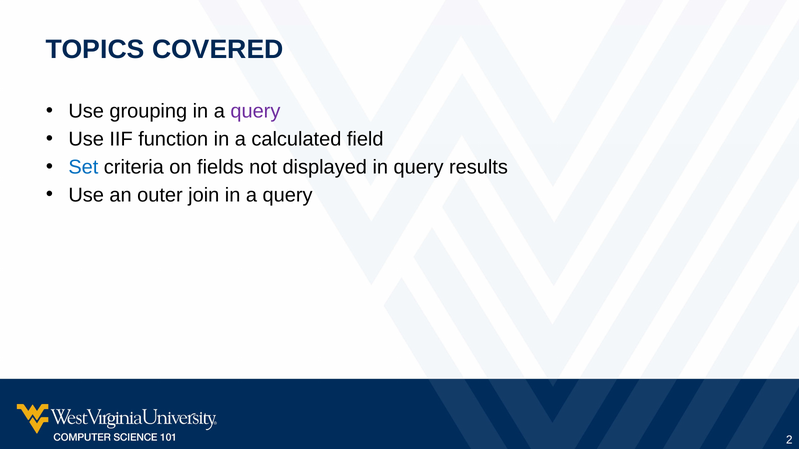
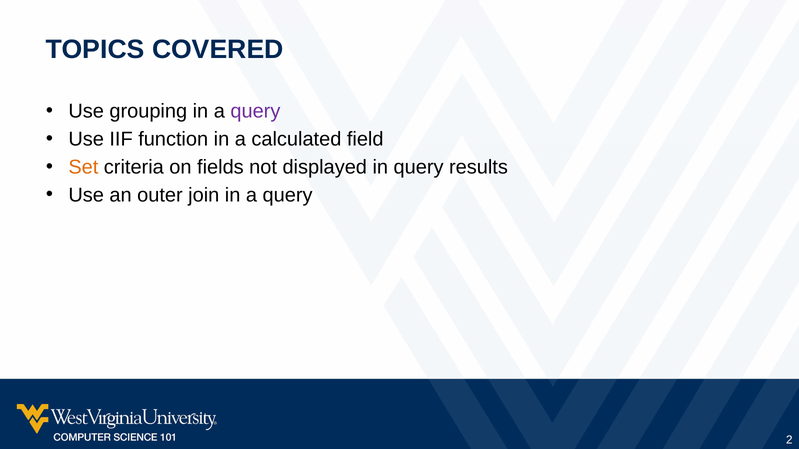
Set colour: blue -> orange (83, 167)
